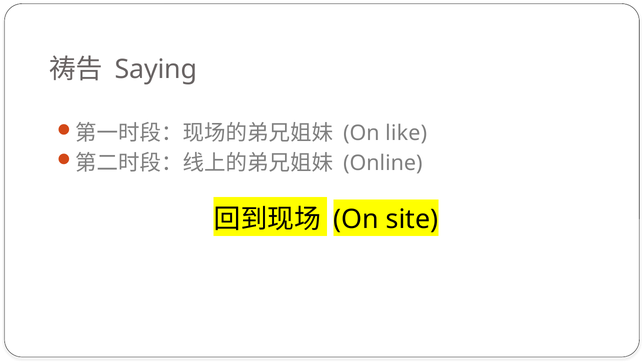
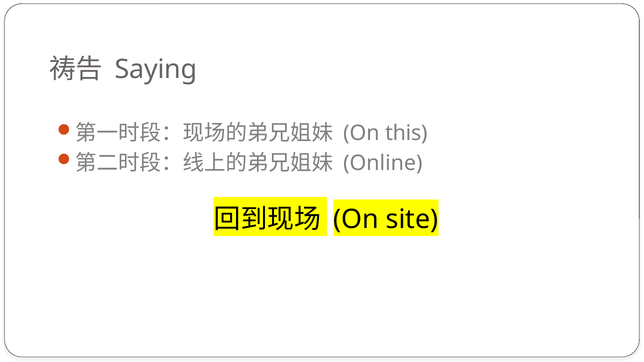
like: like -> this (406, 133)
